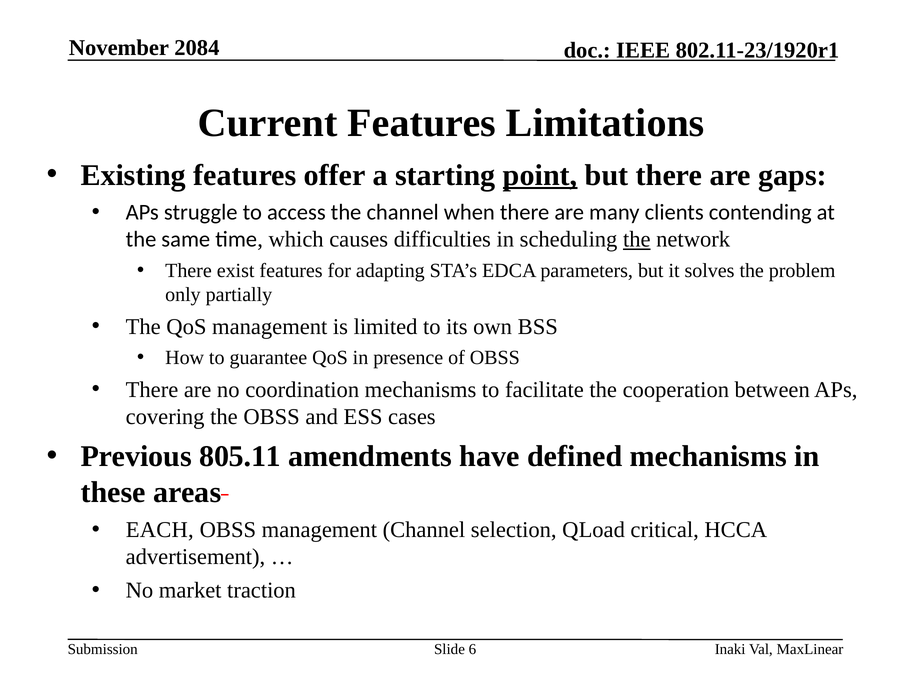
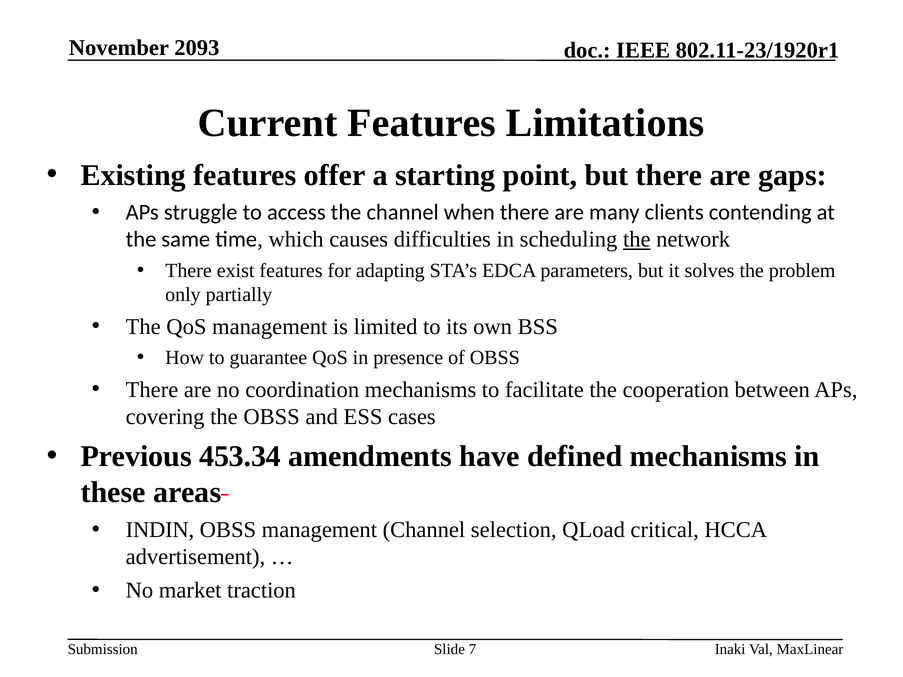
2084: 2084 -> 2093 (197, 48)
point underline: present -> none (540, 175)
805.11: 805.11 -> 453.34 (240, 457)
EACH: EACH -> INDIN (160, 530)
6: 6 -> 7 (472, 650)
